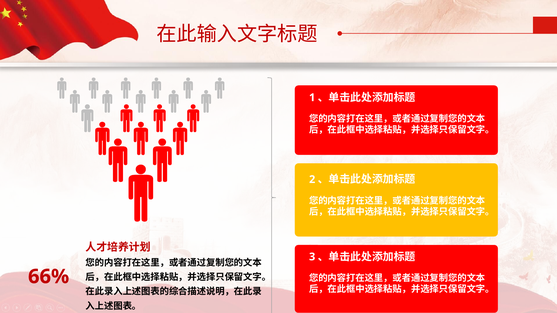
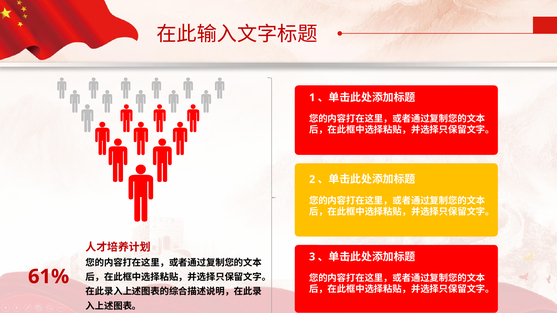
66%: 66% -> 61% (49, 277)
